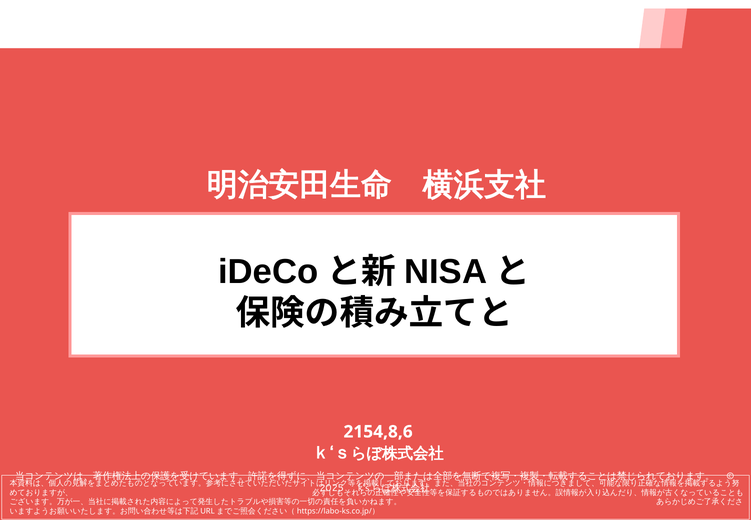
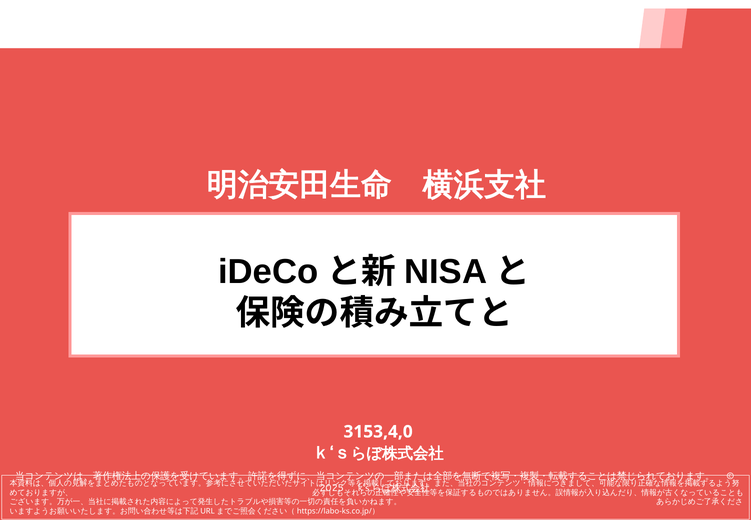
2154,8,6: 2154,8,6 -> 3153,4,0 (378, 432)
